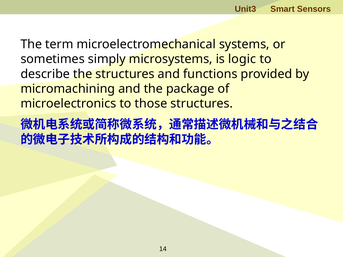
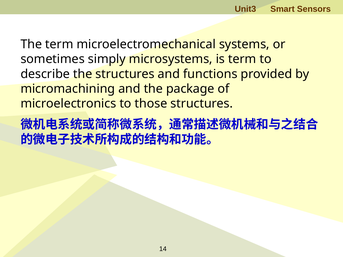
is logic: logic -> term (242, 59)
